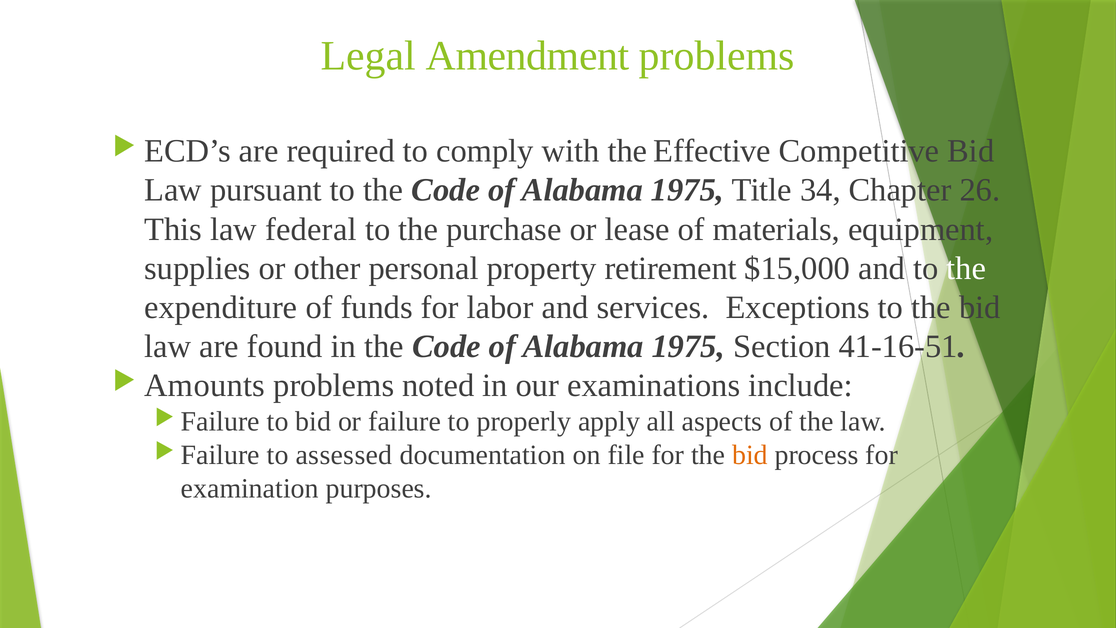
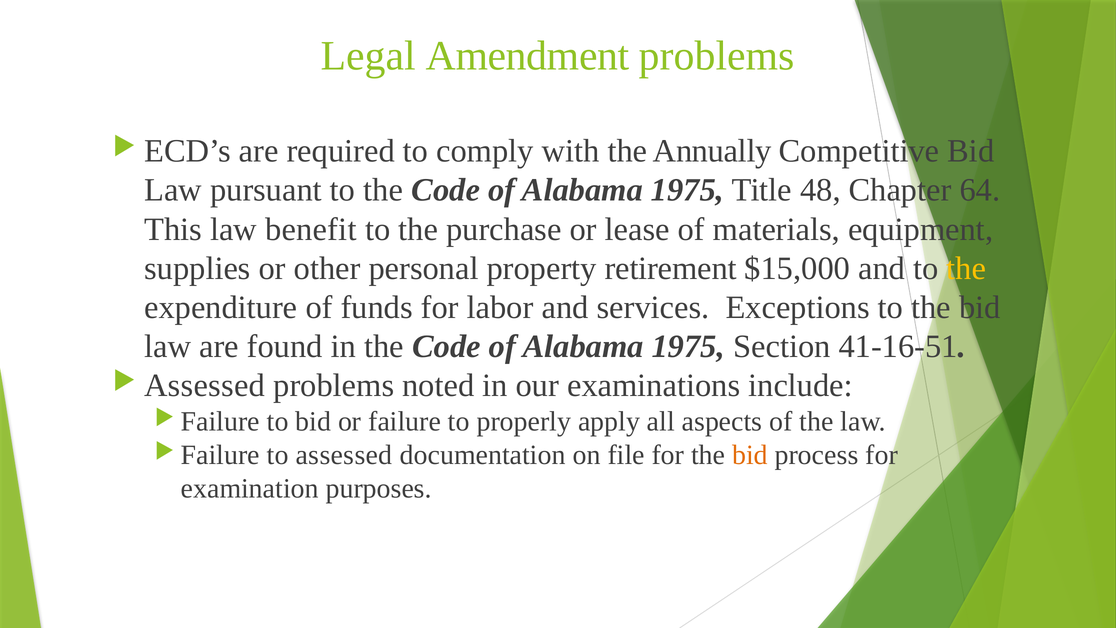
Effective: Effective -> Annually (712, 151)
34: 34 -> 48 (820, 190)
26: 26 -> 64 (980, 190)
federal: federal -> benefit (311, 229)
the colour: white -> yellow (966, 268)
Amounts: Amounts -> Assessed (205, 386)
